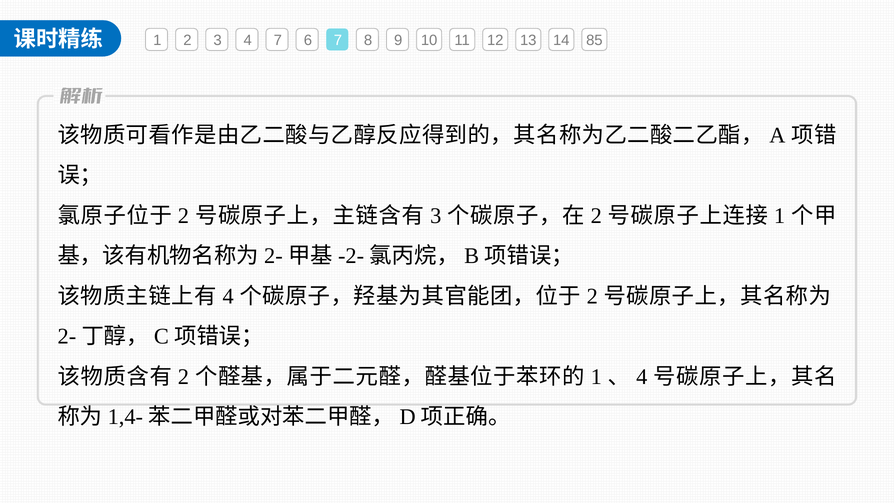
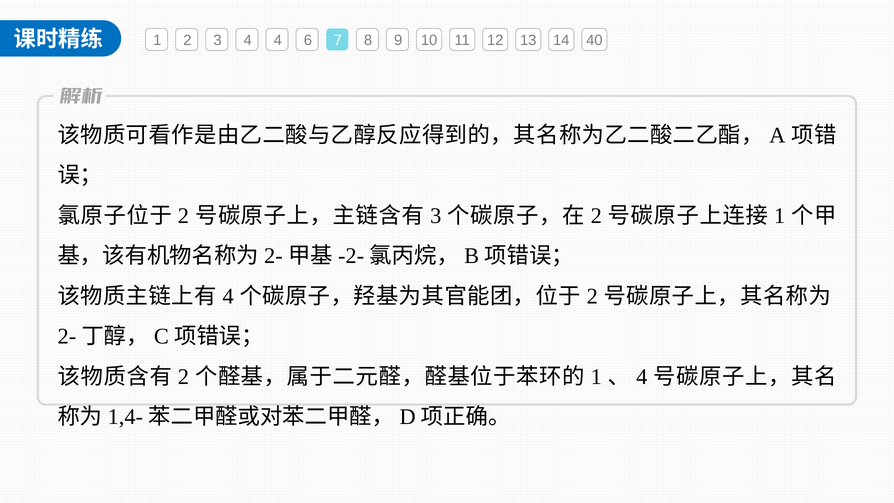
4 7: 7 -> 4 (278, 40)
85: 85 -> 40 (594, 40)
